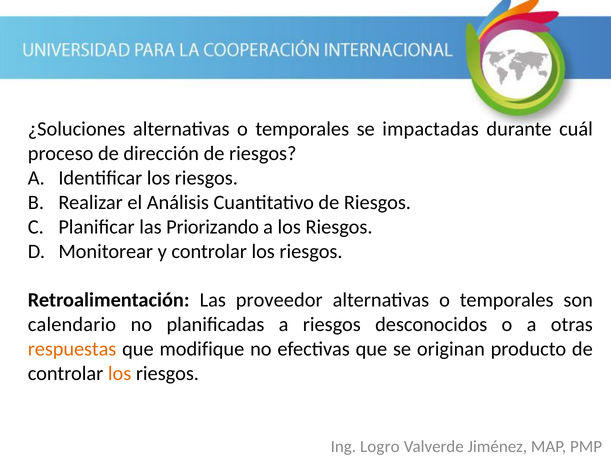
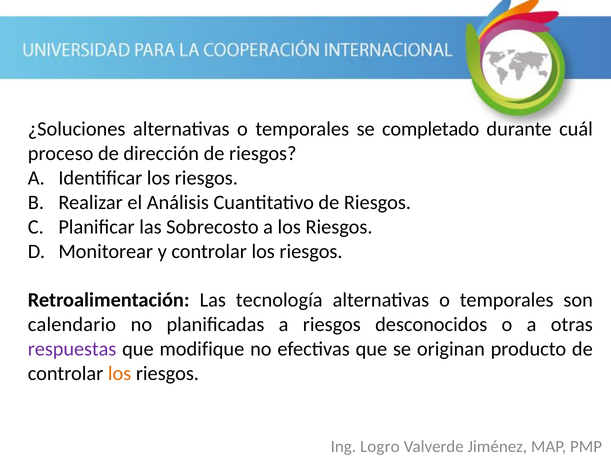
impactadas: impactadas -> completado (431, 129)
Priorizando: Priorizando -> Sobrecosto (212, 226)
proveedor: proveedor -> tecnología (279, 300)
respuestas colour: orange -> purple (72, 349)
